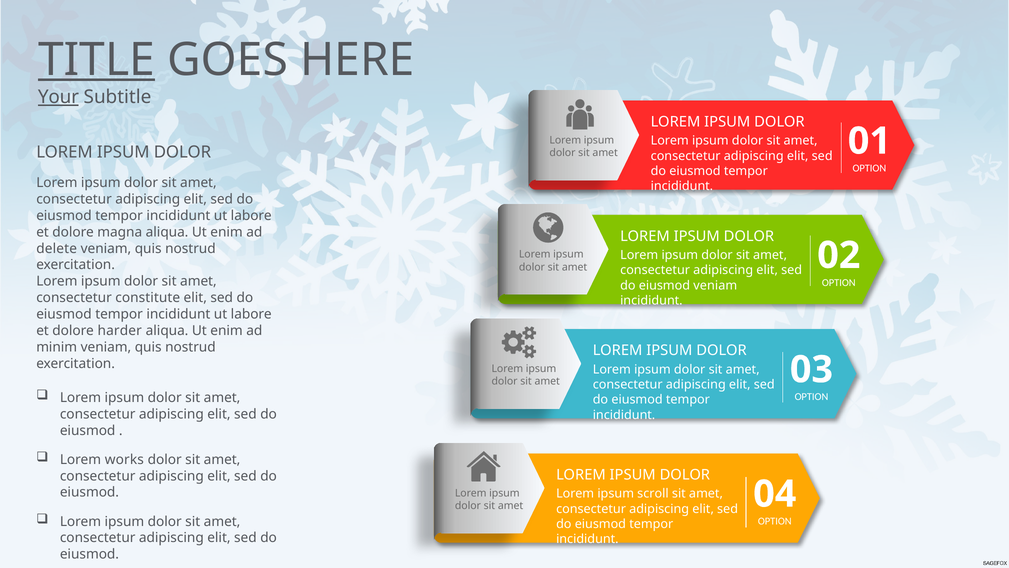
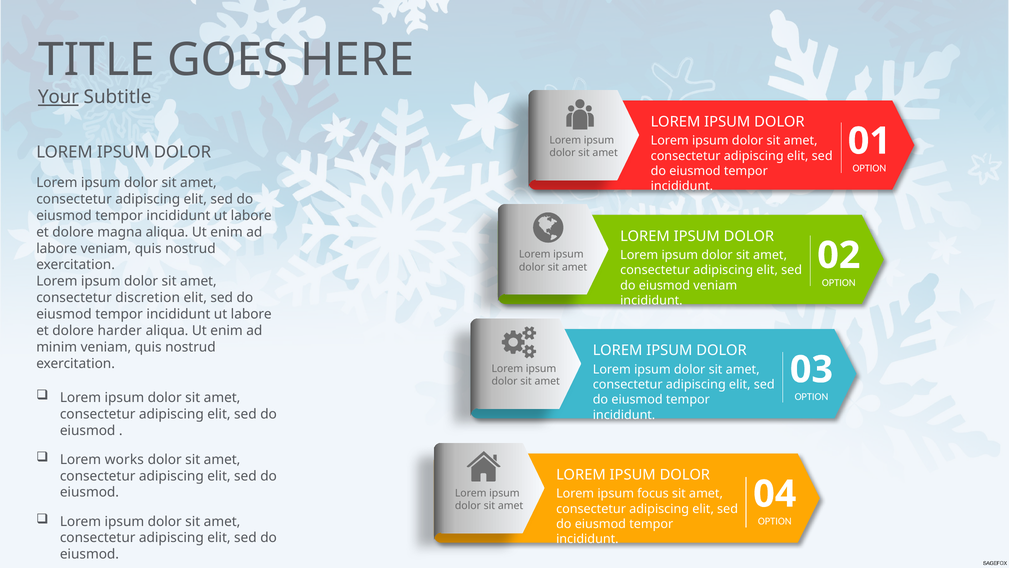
TITLE underline: present -> none (97, 60)
delete: delete -> labore (57, 248)
constitute: constitute -> discretion (148, 298)
scroll: scroll -> focus (653, 493)
